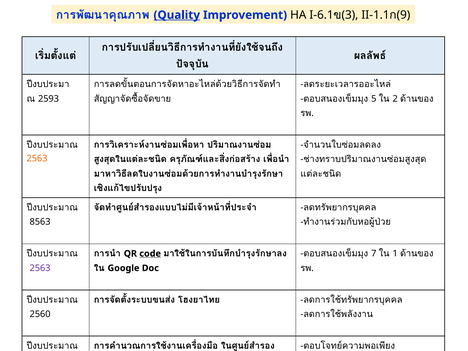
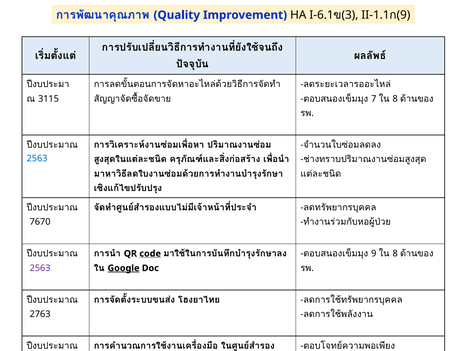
Quality underline: present -> none (177, 15)
5: 5 -> 7 (374, 99)
2: 2 -> 8 (395, 99)
2593: 2593 -> 3115 (48, 99)
2563 colour: orange -> blue (37, 159)
8563: 8563 -> 7670 (40, 222)
7: 7 -> 9 (374, 254)
1: 1 -> 8 (395, 254)
Google underline: none -> present (123, 268)
2560: 2560 -> 2763 (40, 314)
